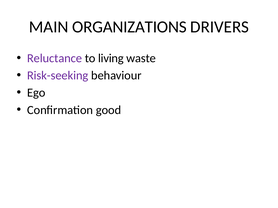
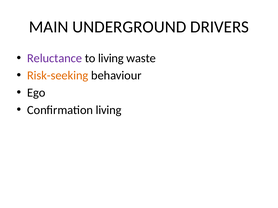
ORGANIZATIONS: ORGANIZATIONS -> UNDERGROUND (129, 27)
Risk-seeking colour: purple -> orange (58, 76)
Confirmation good: good -> living (109, 110)
